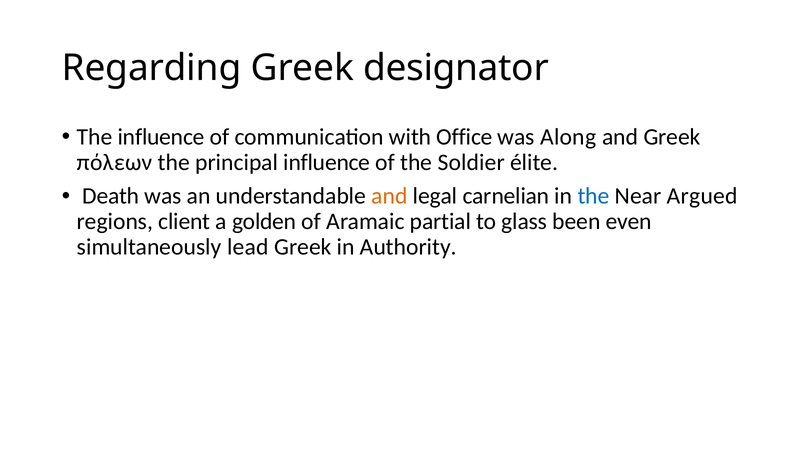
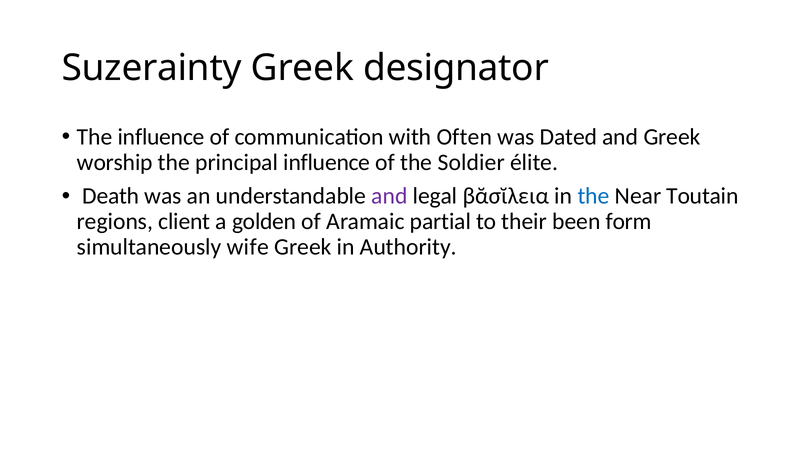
Regarding: Regarding -> Suzerainty (152, 68)
Office: Office -> Often (464, 137)
Along: Along -> Dated (568, 137)
πόλεων: πόλεων -> worship (115, 162)
and colour: orange -> purple (389, 196)
carnelian: carnelian -> βᾰσῐλεια (506, 196)
Argued: Argued -> Toutain (702, 196)
glass: glass -> their (524, 222)
even: even -> form (629, 222)
lead: lead -> wife (248, 247)
